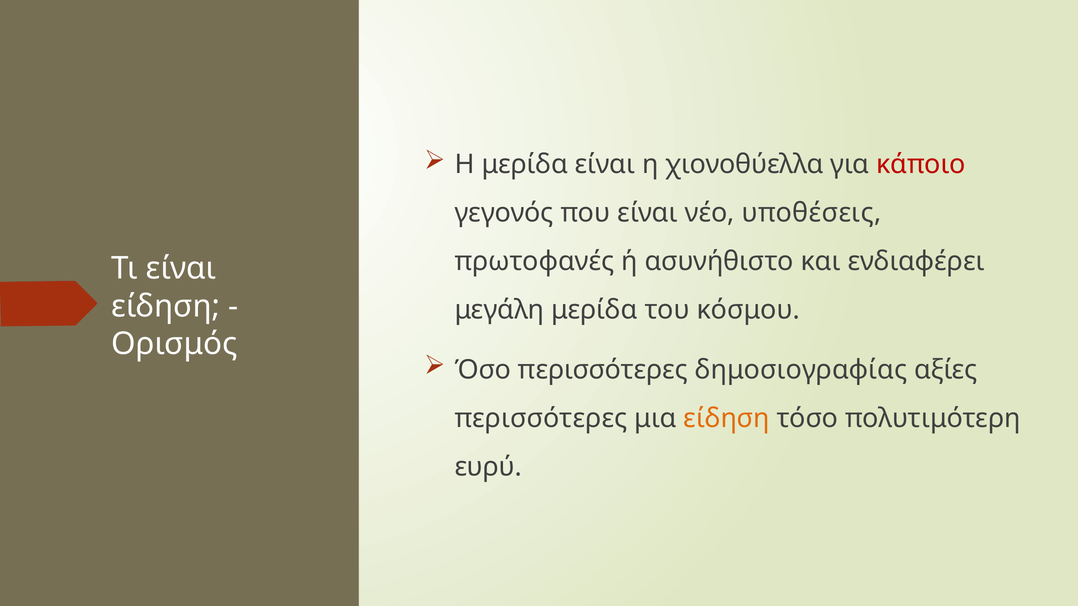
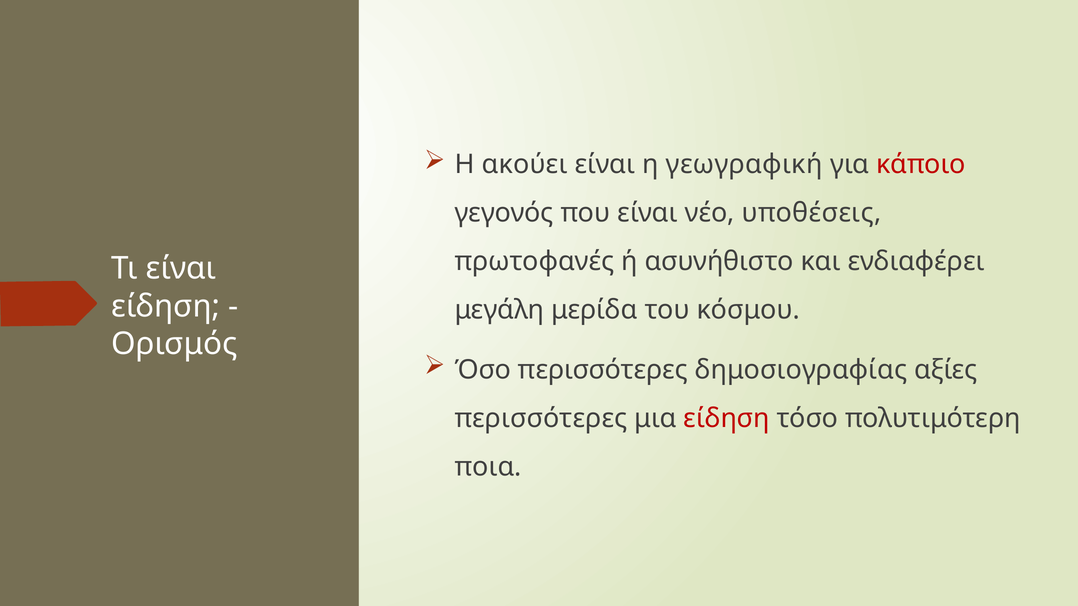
Η μερίδα: μερίδα -> ακούει (525, 165)
χιονοθύελλα: χιονοθύελλα -> γεωγραφική (744, 165)
είδηση colour: orange -> red (727, 418)
ευρύ: ευρύ -> ποια (488, 467)
